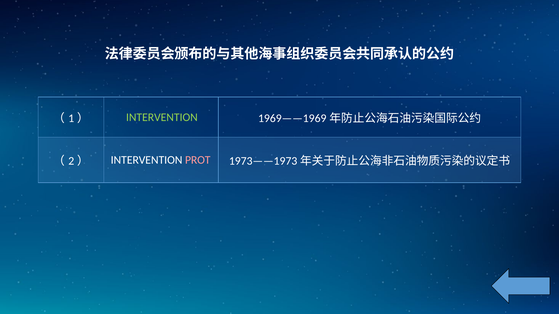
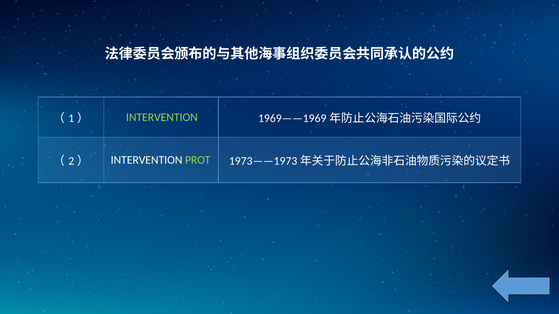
PROT colour: pink -> light green (198, 160)
